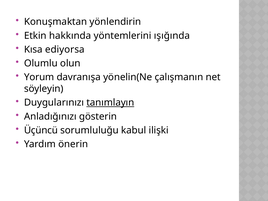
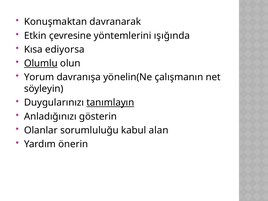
yönlendirin: yönlendirin -> davranarak (115, 22)
hakkında: hakkında -> çevresine (70, 36)
Olumlu underline: none -> present (41, 63)
Üçüncü: Üçüncü -> Olanlar (41, 130)
ilişki: ilişki -> alan (159, 130)
